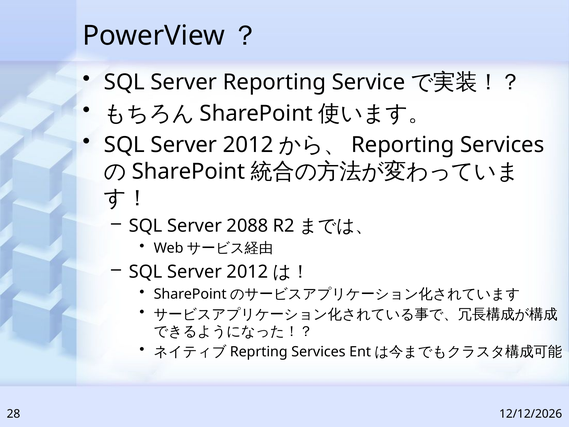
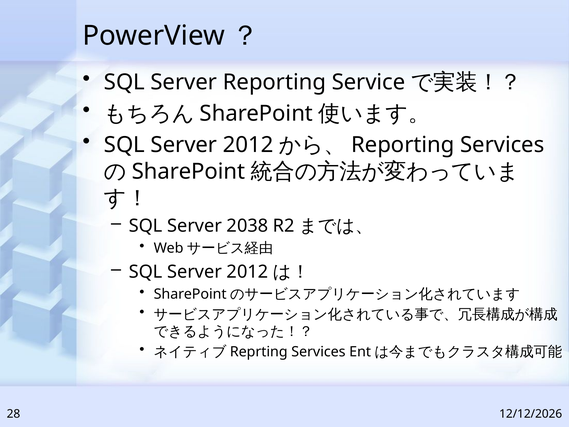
2088: 2088 -> 2038 (247, 226)
